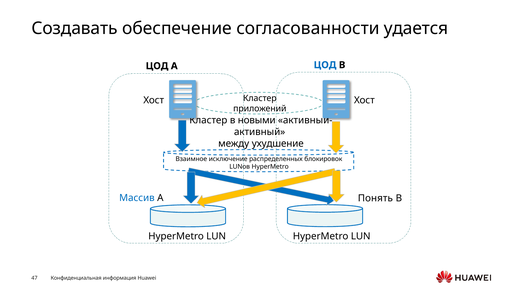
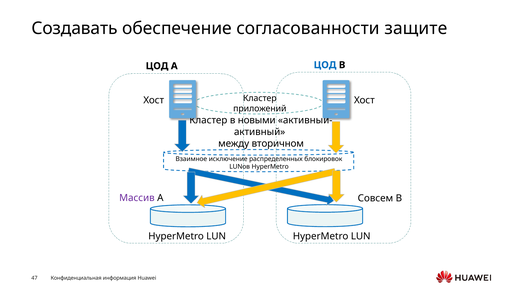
удается: удается -> защите (416, 28)
ухудшение: ухудшение -> вторичном (278, 144)
Массив colour: blue -> purple (137, 198)
Понять: Понять -> Совсем (375, 198)
